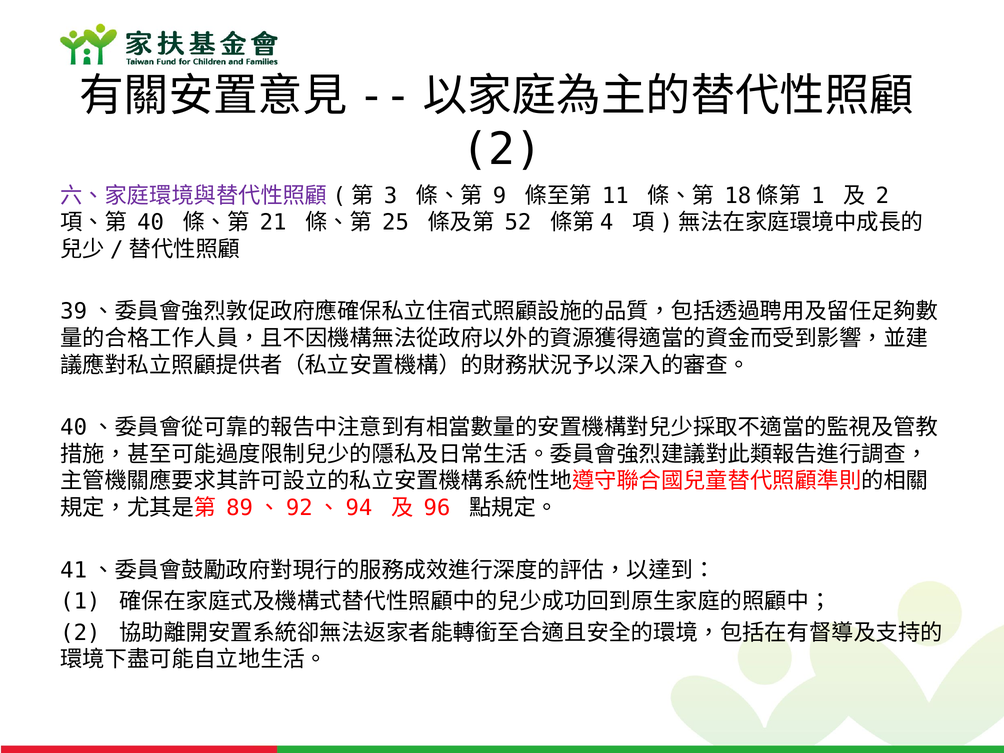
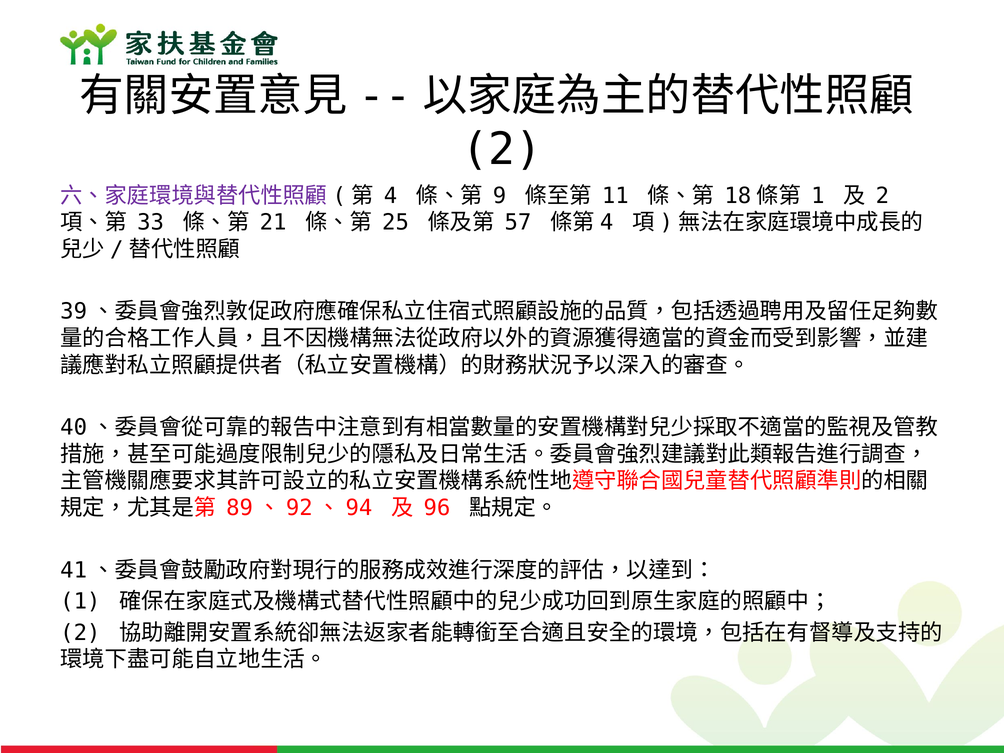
3: 3 -> 4 (391, 196)
40: 40 -> 33 (151, 222)
52: 52 -> 57 (518, 222)
